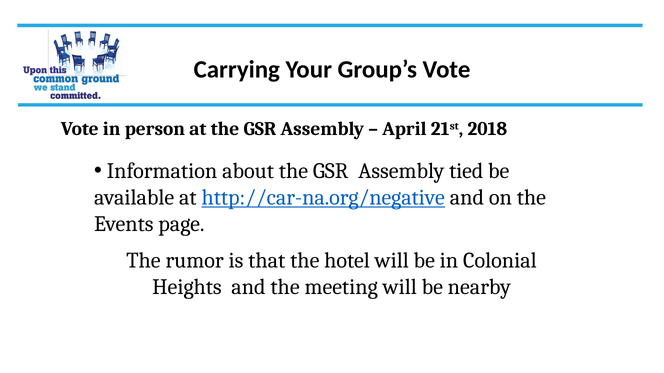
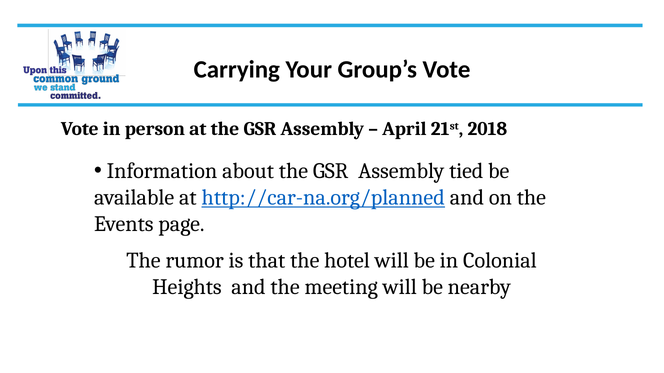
http://car-na.org/negative: http://car-na.org/negative -> http://car-na.org/planned (323, 198)
